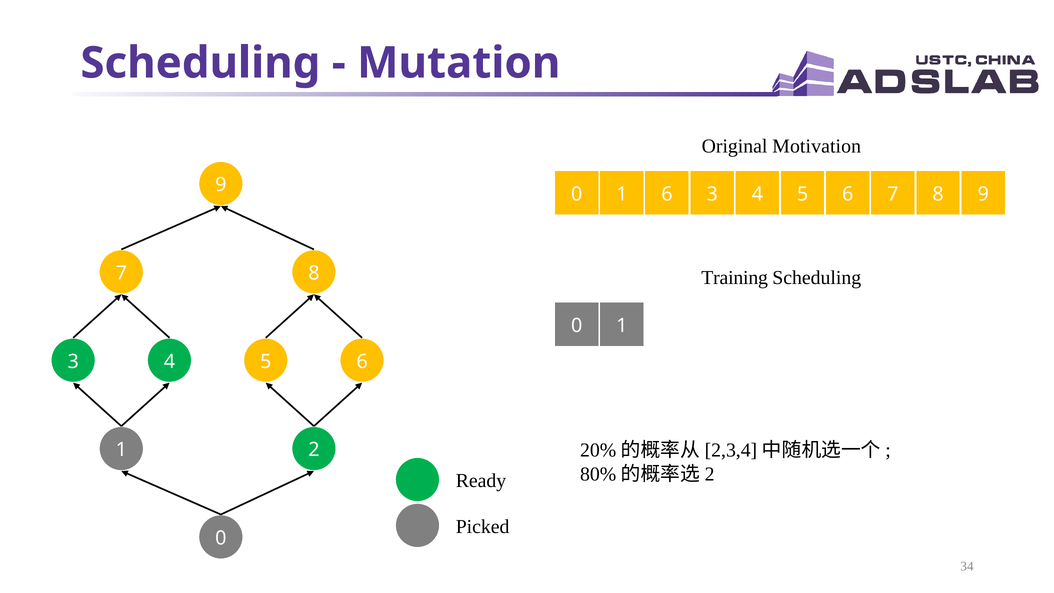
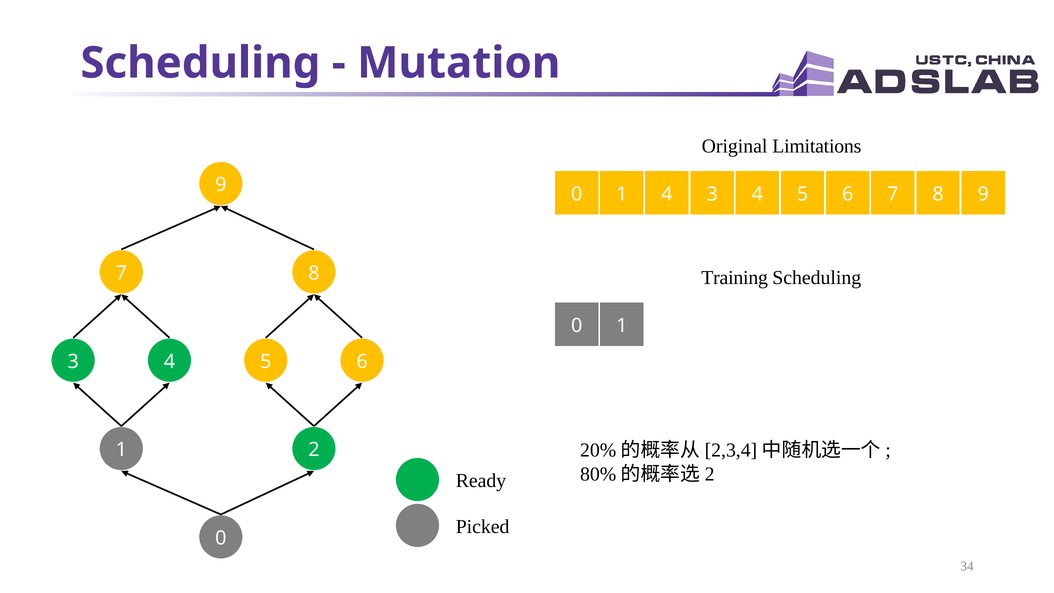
Motivation: Motivation -> Limitations (817, 146)
1 6: 6 -> 4 (667, 194)
